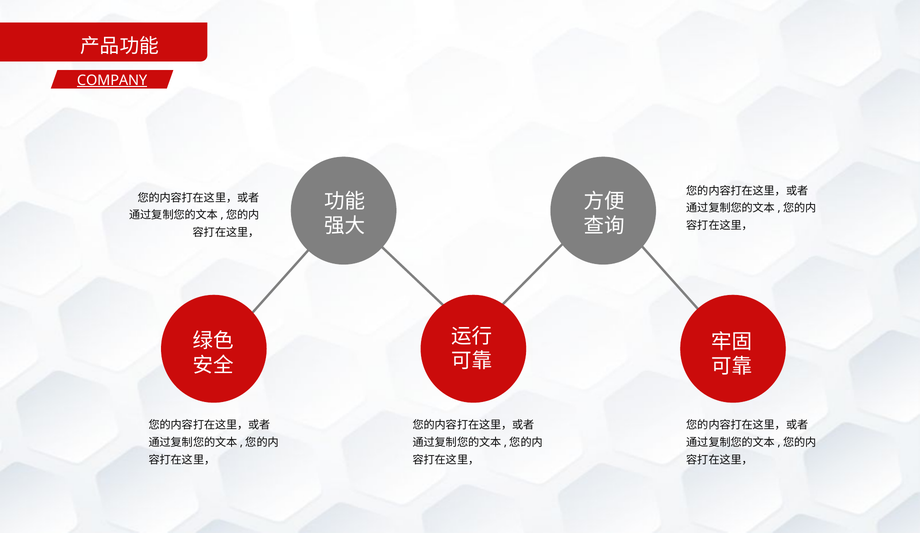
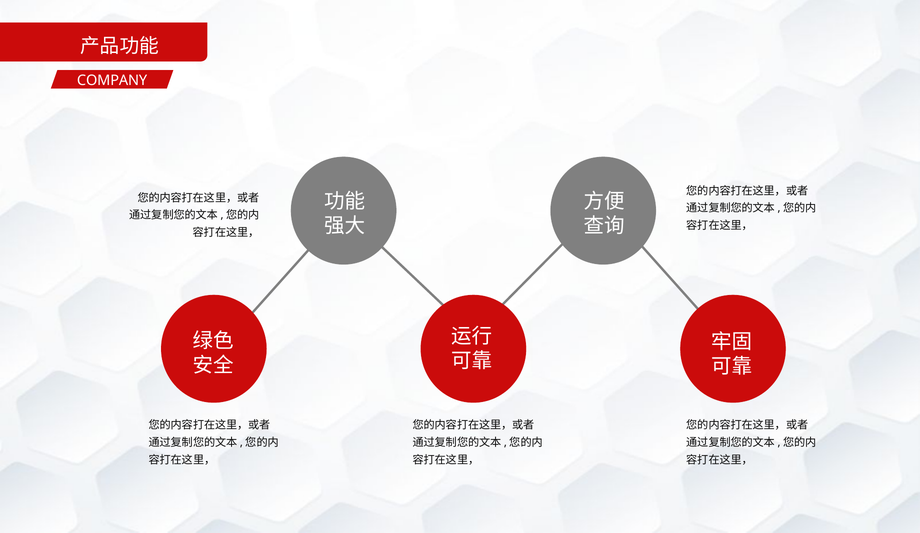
COMPANY underline: present -> none (112, 80)
